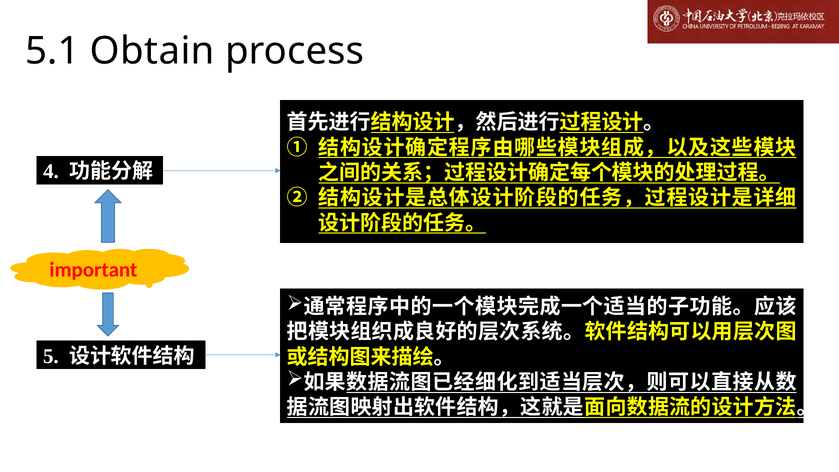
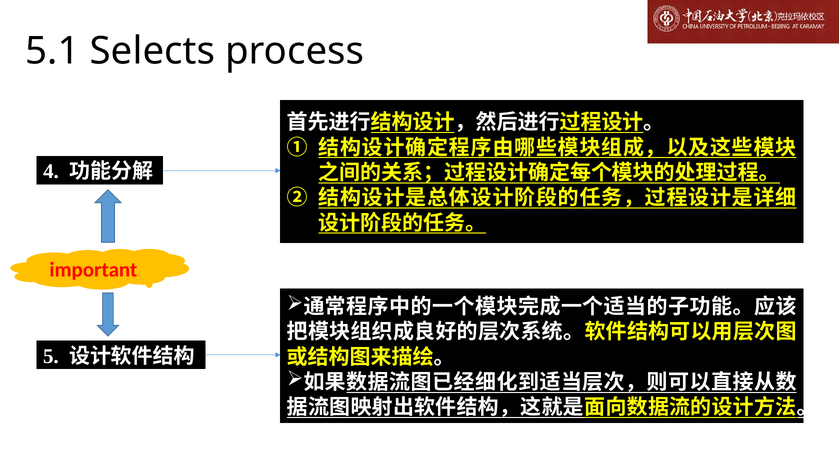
Obtain: Obtain -> Selects (152, 51)
